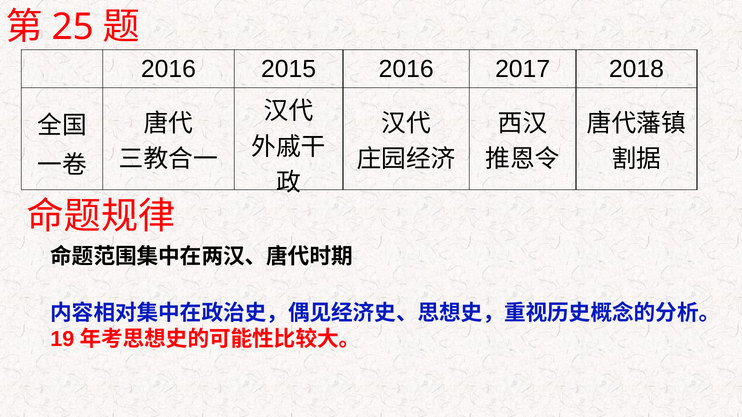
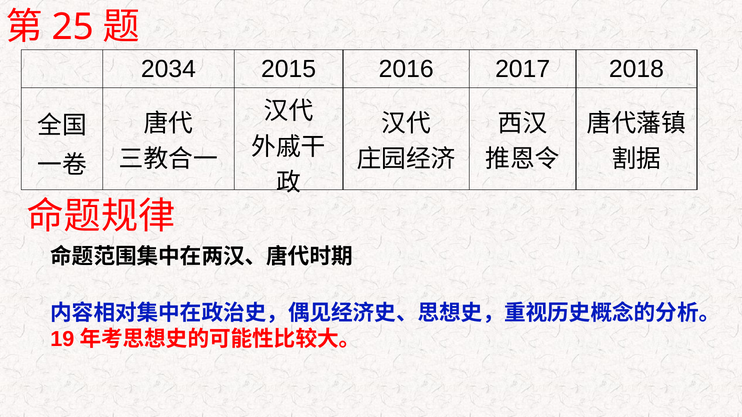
2016: 2016 -> 2034 (168, 69)
